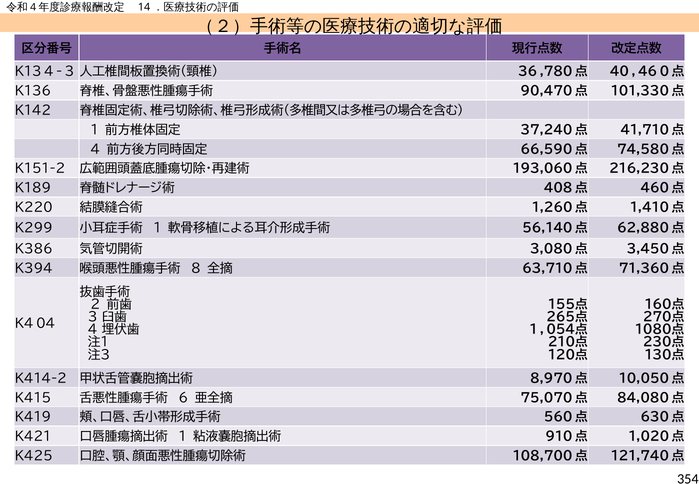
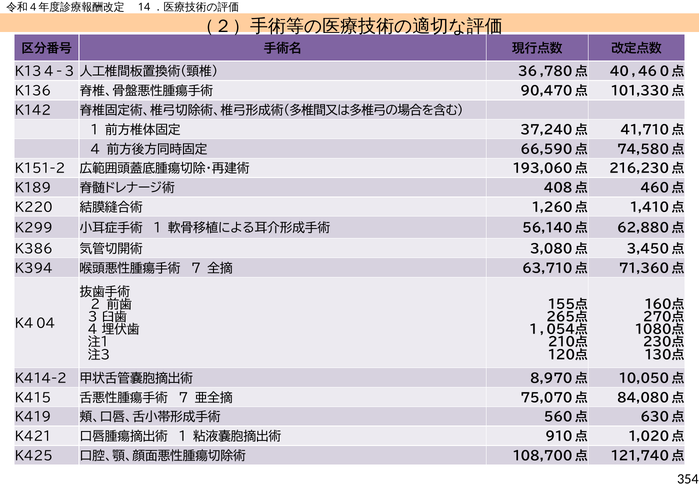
8: 8 -> 7 (196, 268)
6: 6 -> 7 (183, 398)
